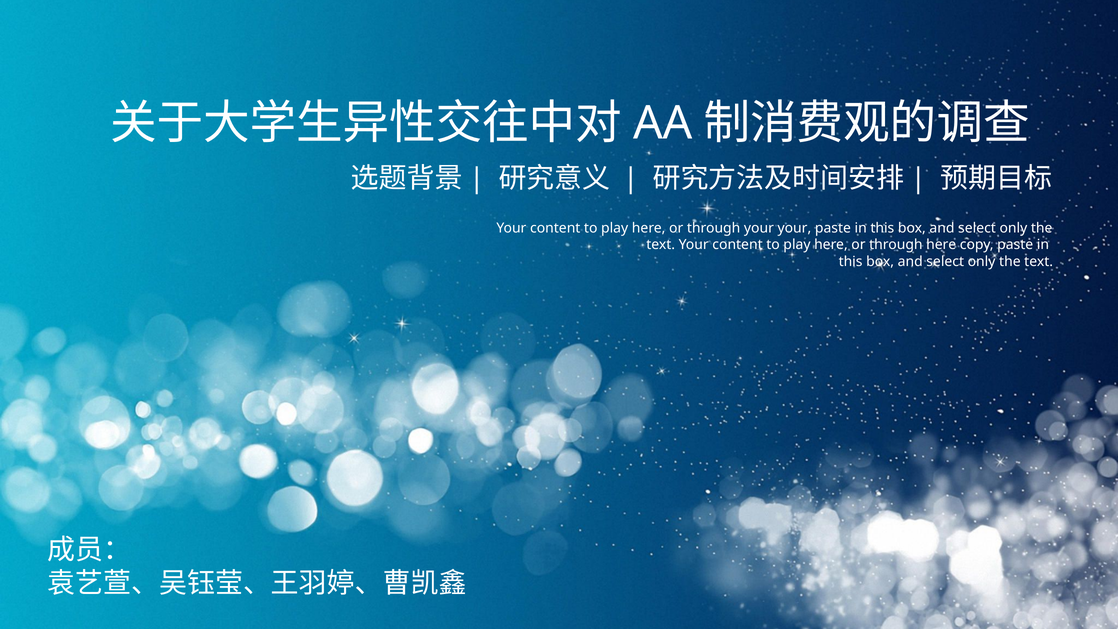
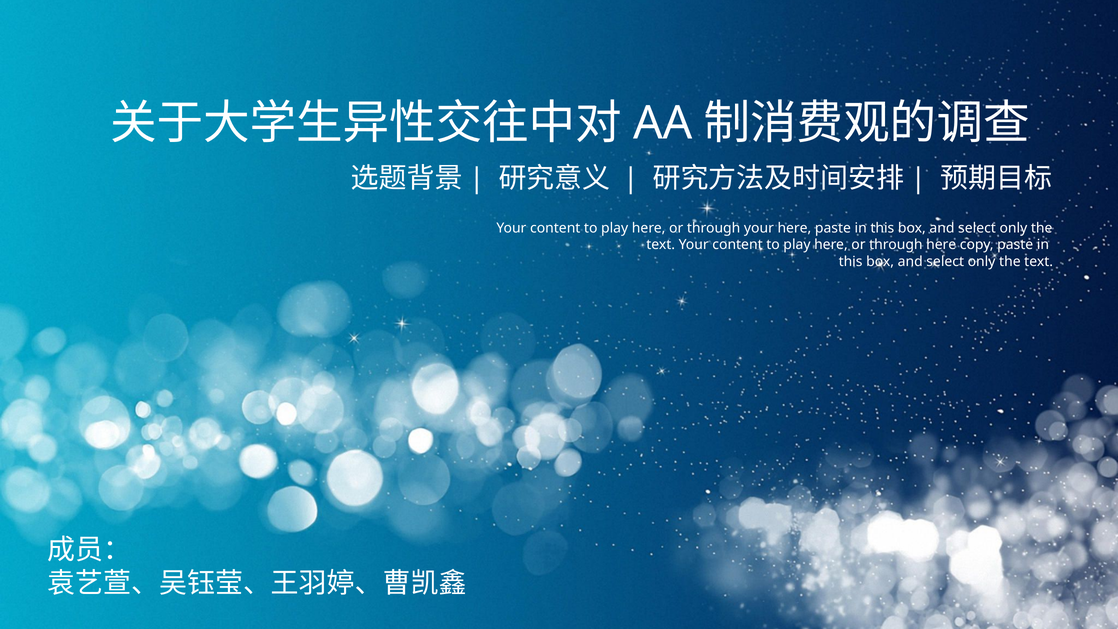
your your: your -> here (794, 228)
